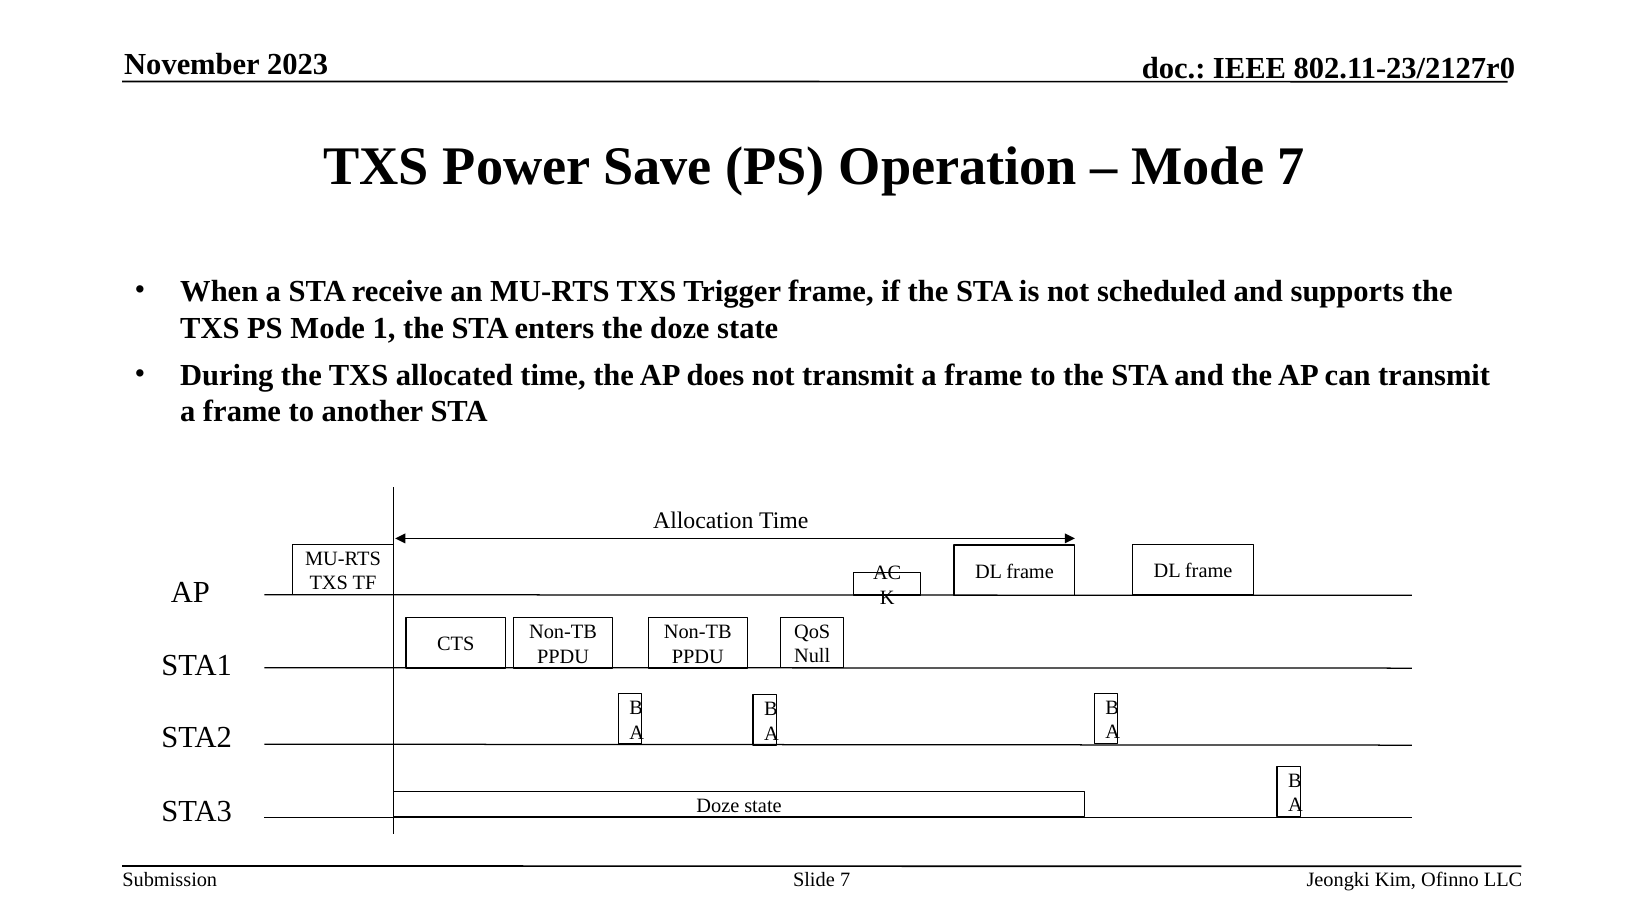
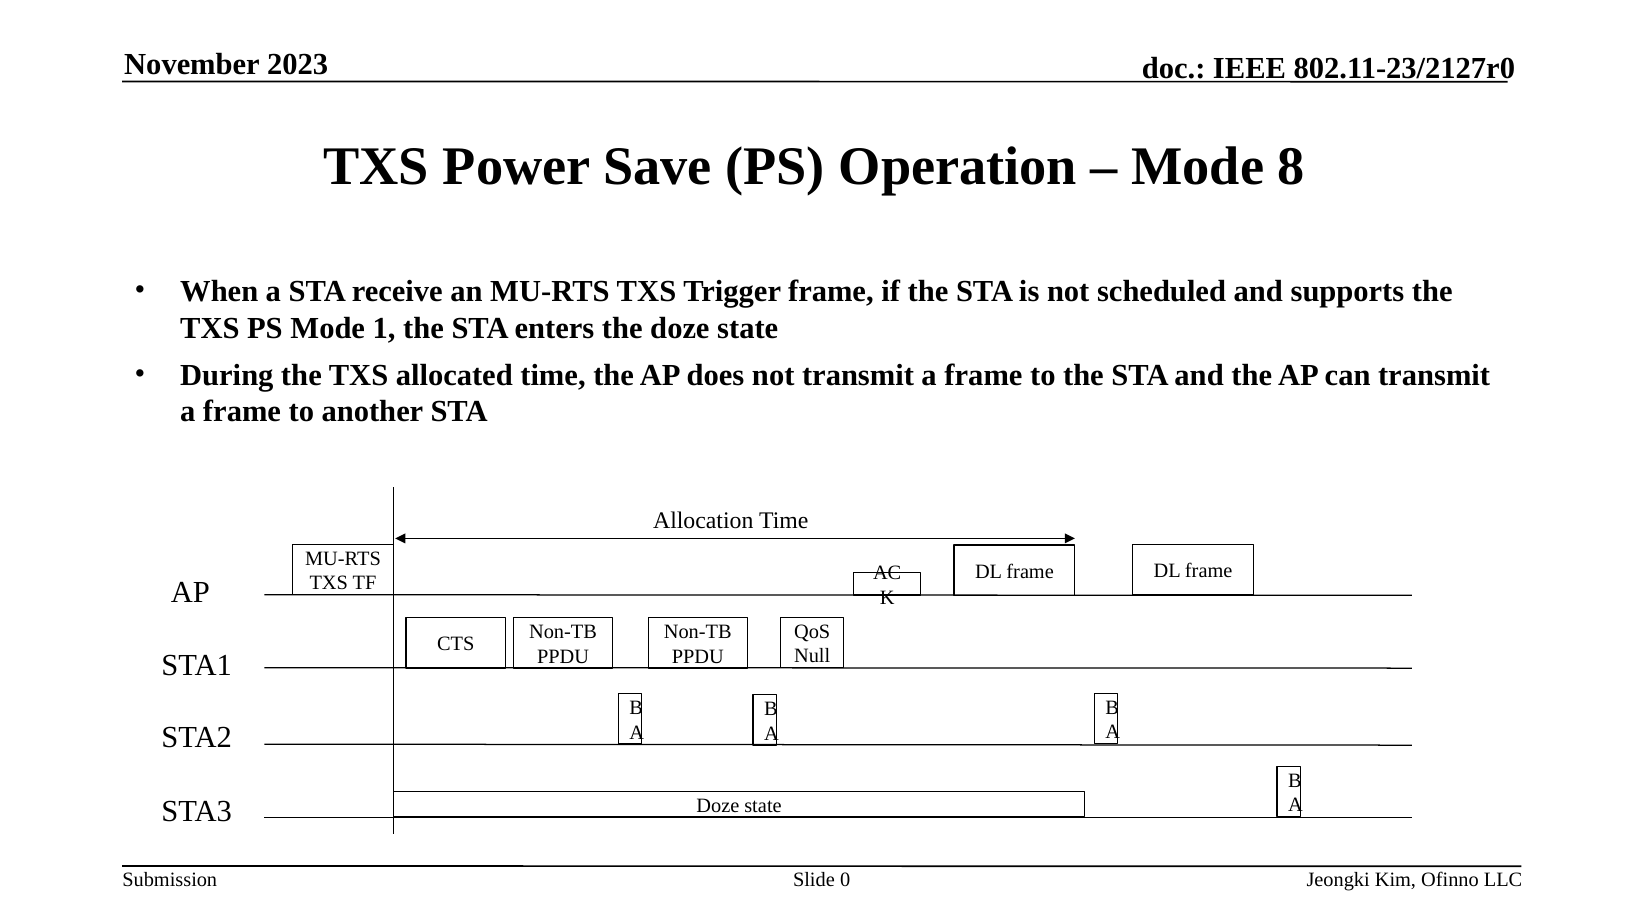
Mode 7: 7 -> 8 (1291, 167)
Slide 7: 7 -> 0 (845, 879)
